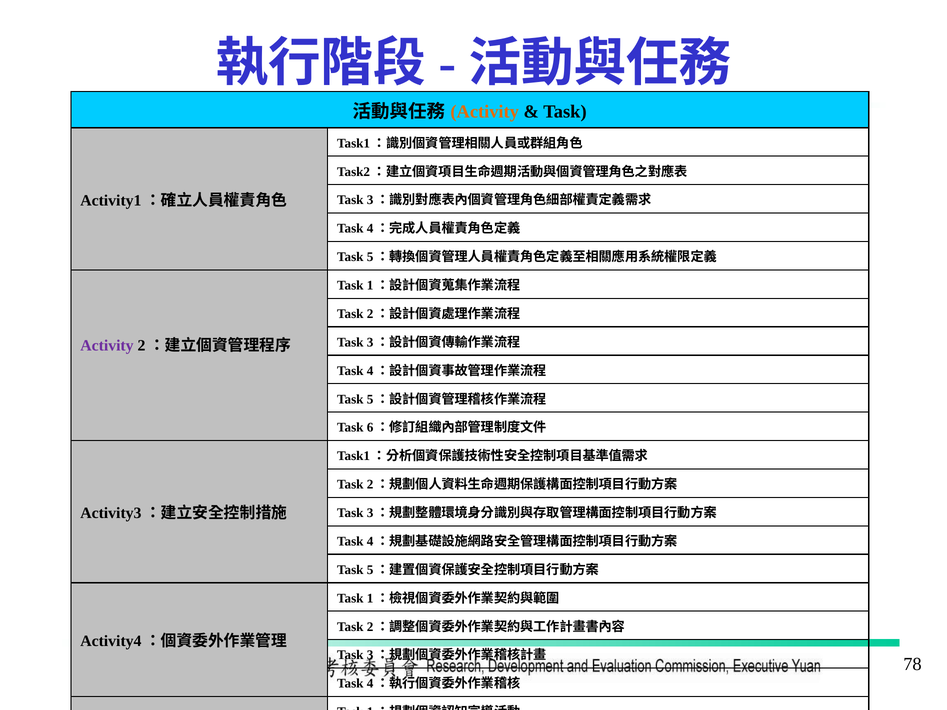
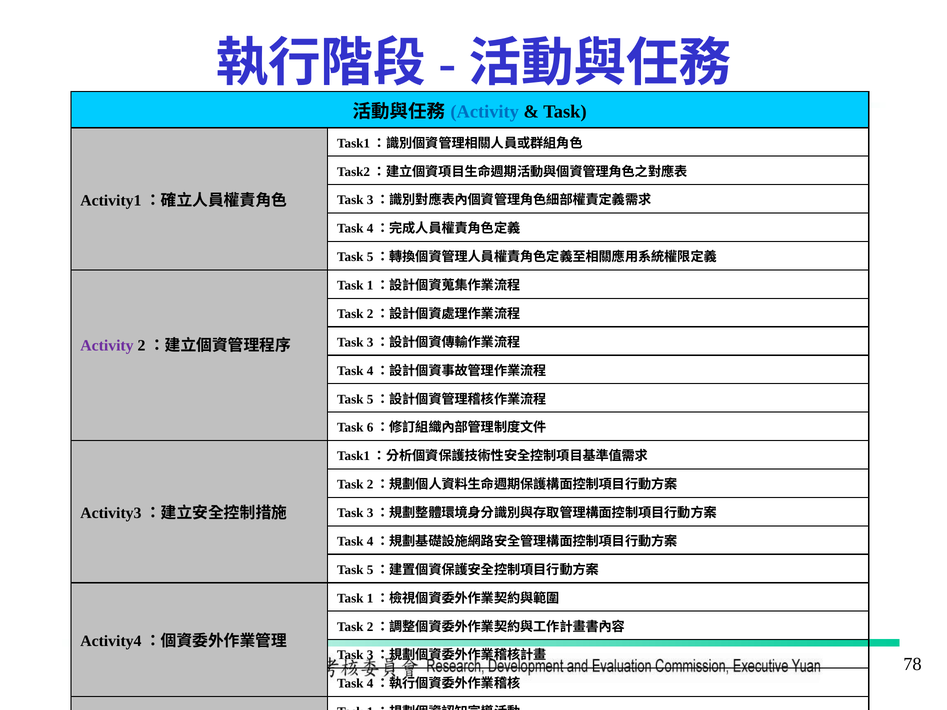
Activity colour: orange -> blue (485, 112)
